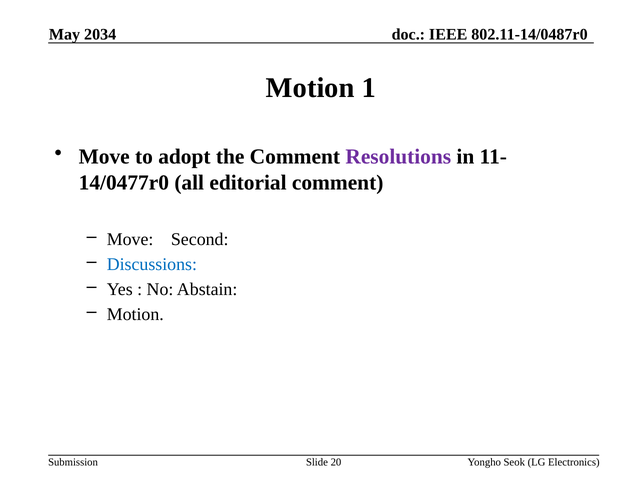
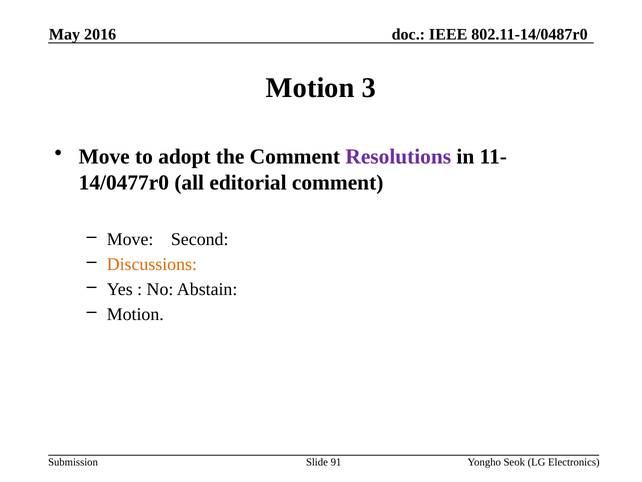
2034: 2034 -> 2016 (100, 34)
1: 1 -> 3 (369, 88)
Discussions colour: blue -> orange (152, 264)
20: 20 -> 91 (336, 462)
